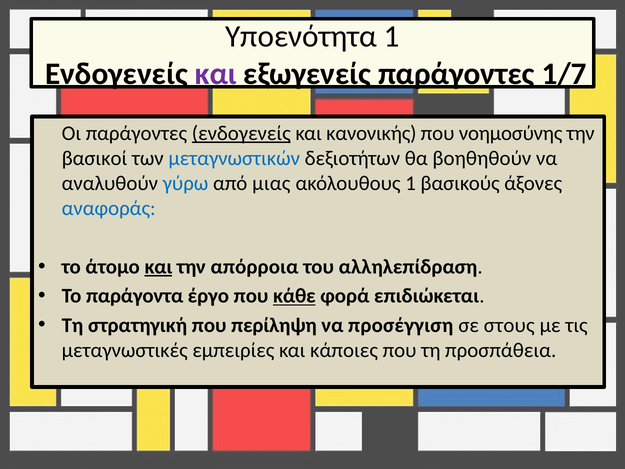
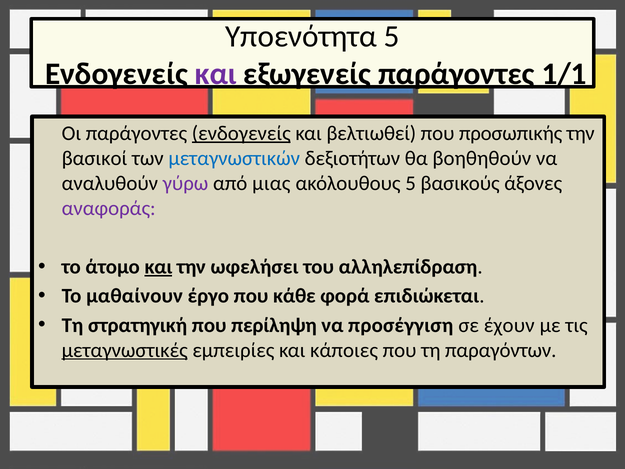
Υποενότητα 1: 1 -> 5 (392, 36)
1/7: 1/7 -> 1/1 (564, 74)
κανονικής: κανονικής -> βελτιωθεί (371, 133)
νοημοσύνης: νοημοσύνης -> προσωπικής (511, 133)
γύρω colour: blue -> purple (186, 183)
ακόλουθους 1: 1 -> 5 (411, 183)
αναφοράς colour: blue -> purple (109, 208)
απόρροια: απόρροια -> ωφελήσει (255, 267)
παράγοντα: παράγοντα -> μαθαίνουν (135, 296)
κάθε underline: present -> none (294, 296)
στους: στους -> έχουν (509, 325)
μεταγνωστικές underline: none -> present (125, 350)
προσπάθεια: προσπάθεια -> παραγόντων (501, 350)
